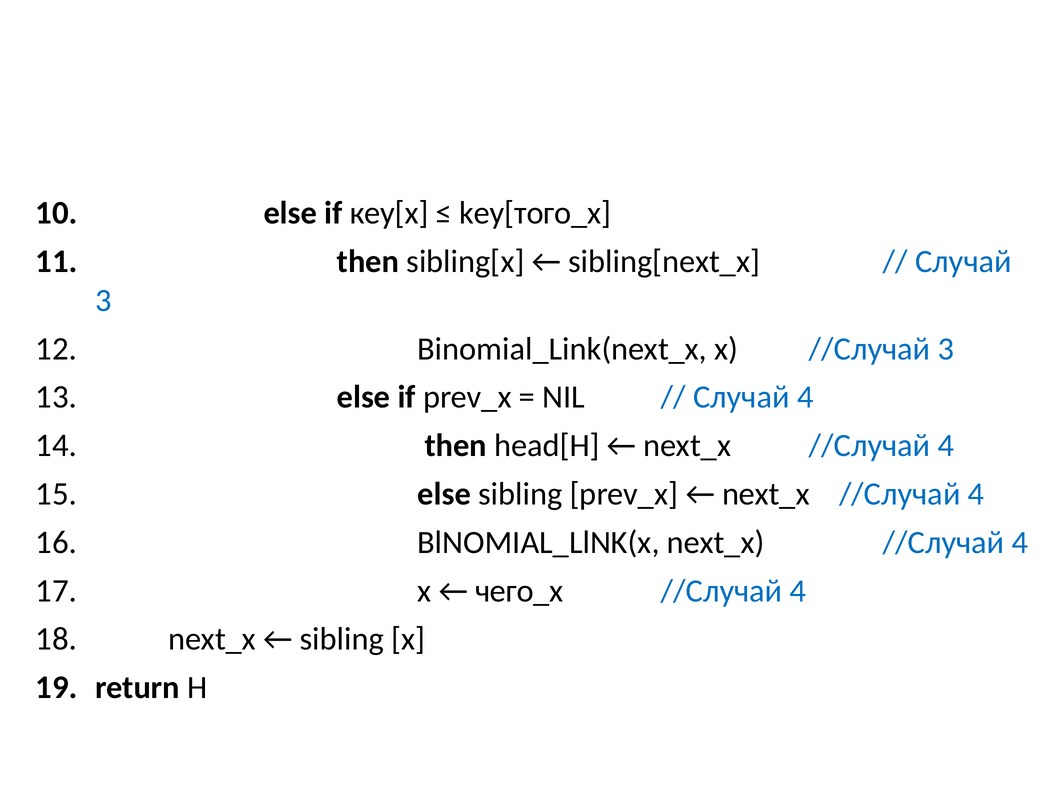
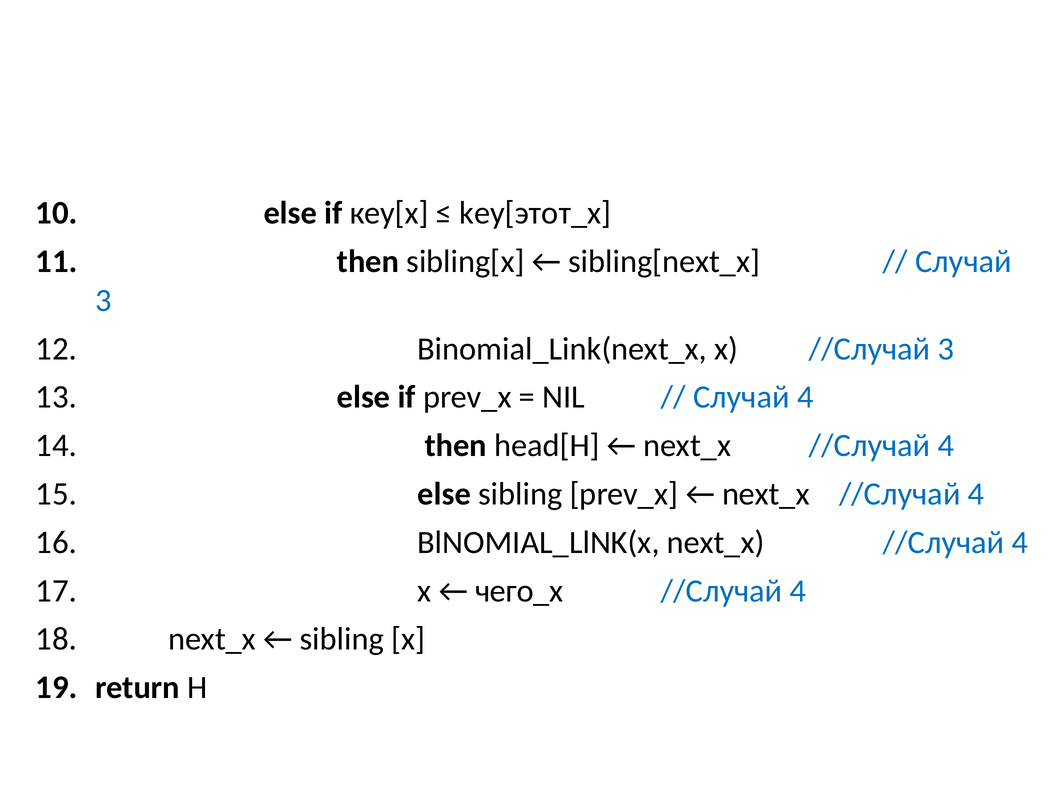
key[того_x: key[того_x -> key[этот_x (535, 213)
